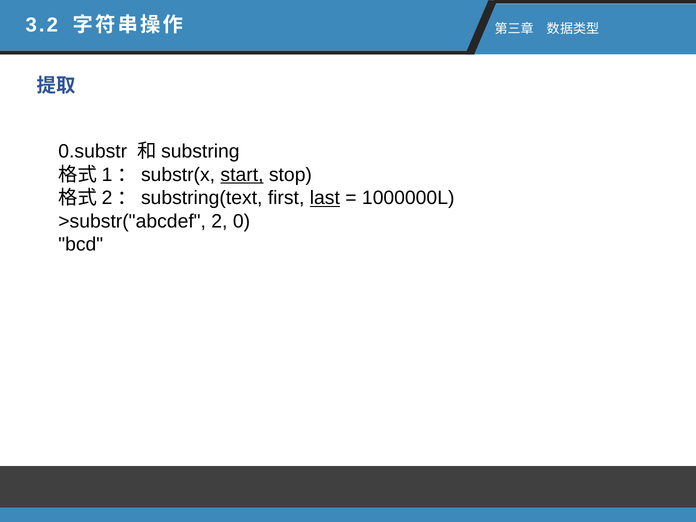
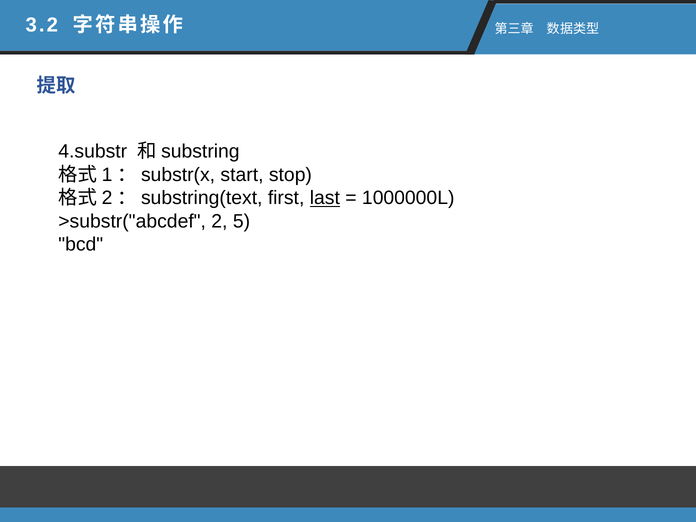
0.substr: 0.substr -> 4.substr (93, 152)
start underline: present -> none (242, 175)
0: 0 -> 5 (241, 221)
